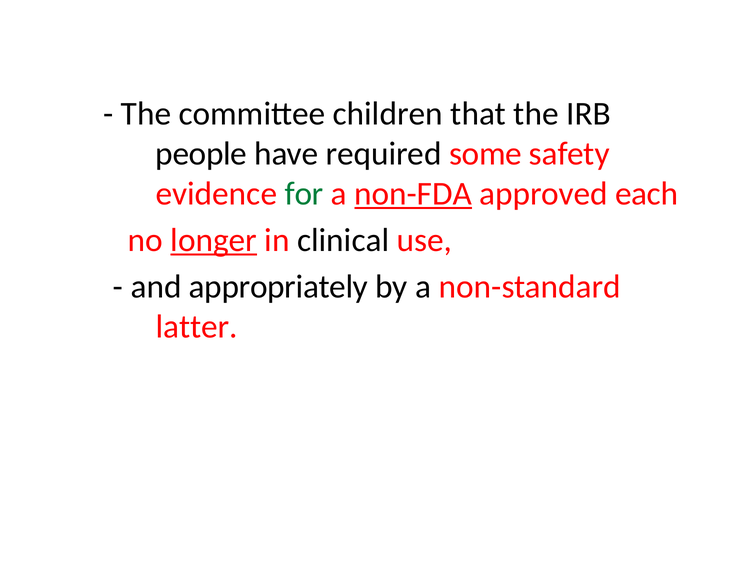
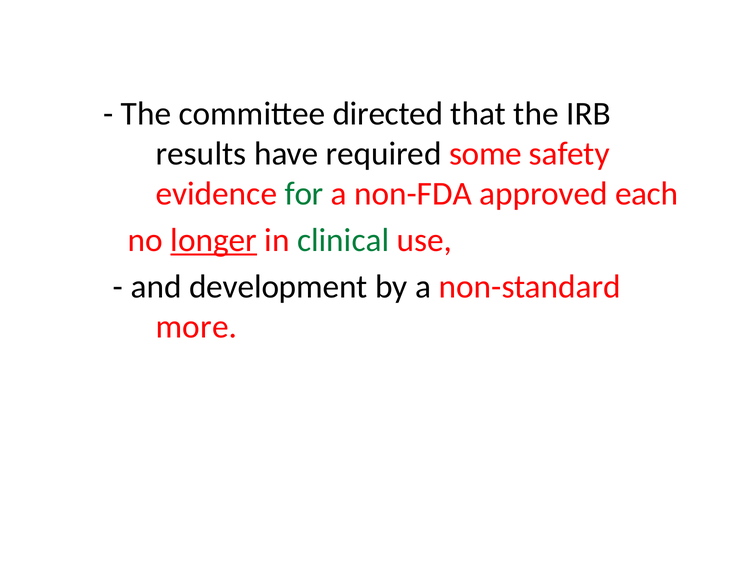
children: children -> directed (388, 114)
people: people -> results (201, 154)
non-FDA underline: present -> none (413, 194)
clinical colour: black -> green (343, 240)
appropriately: appropriately -> development (278, 287)
latter: latter -> more (196, 327)
